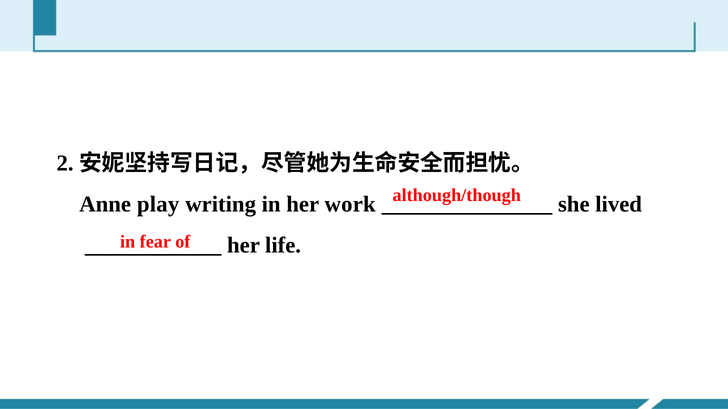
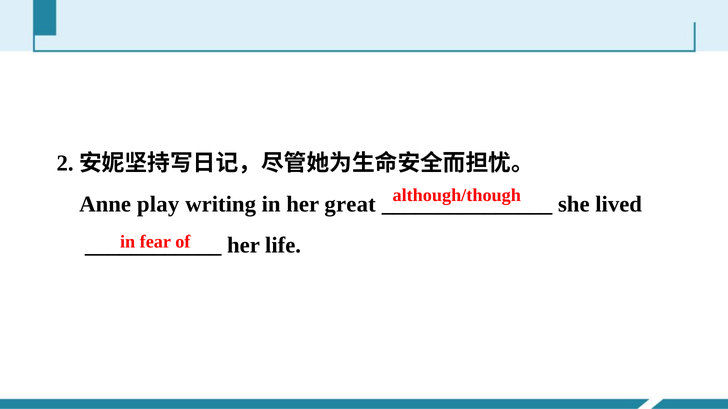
work: work -> great (350, 204)
